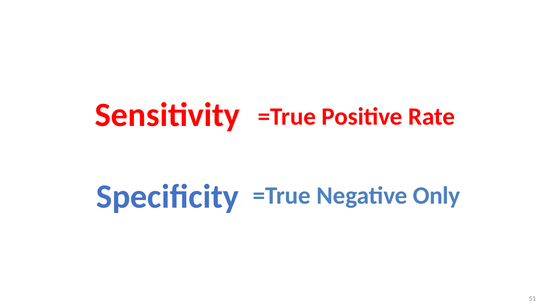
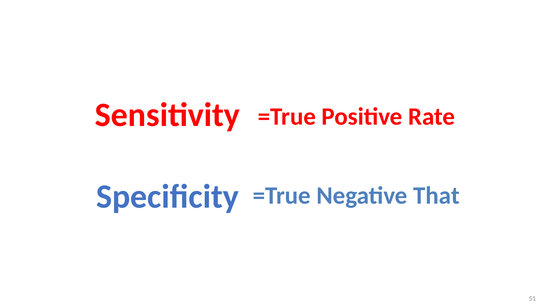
Only: Only -> That (436, 195)
